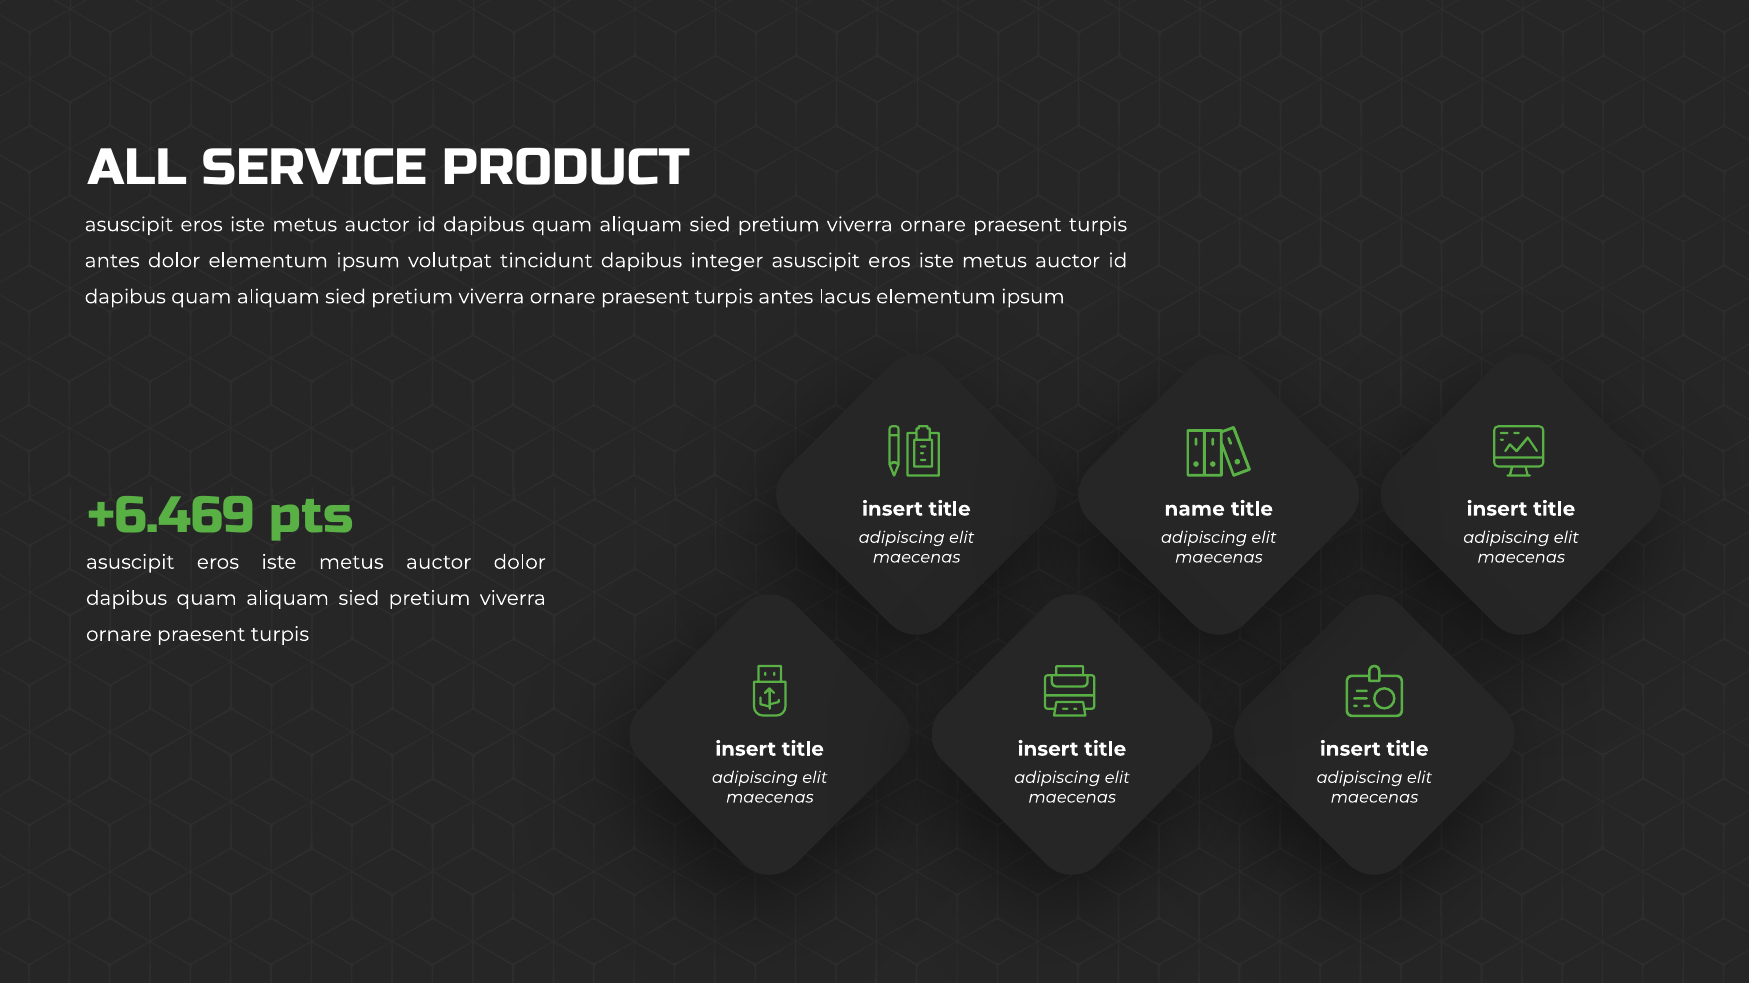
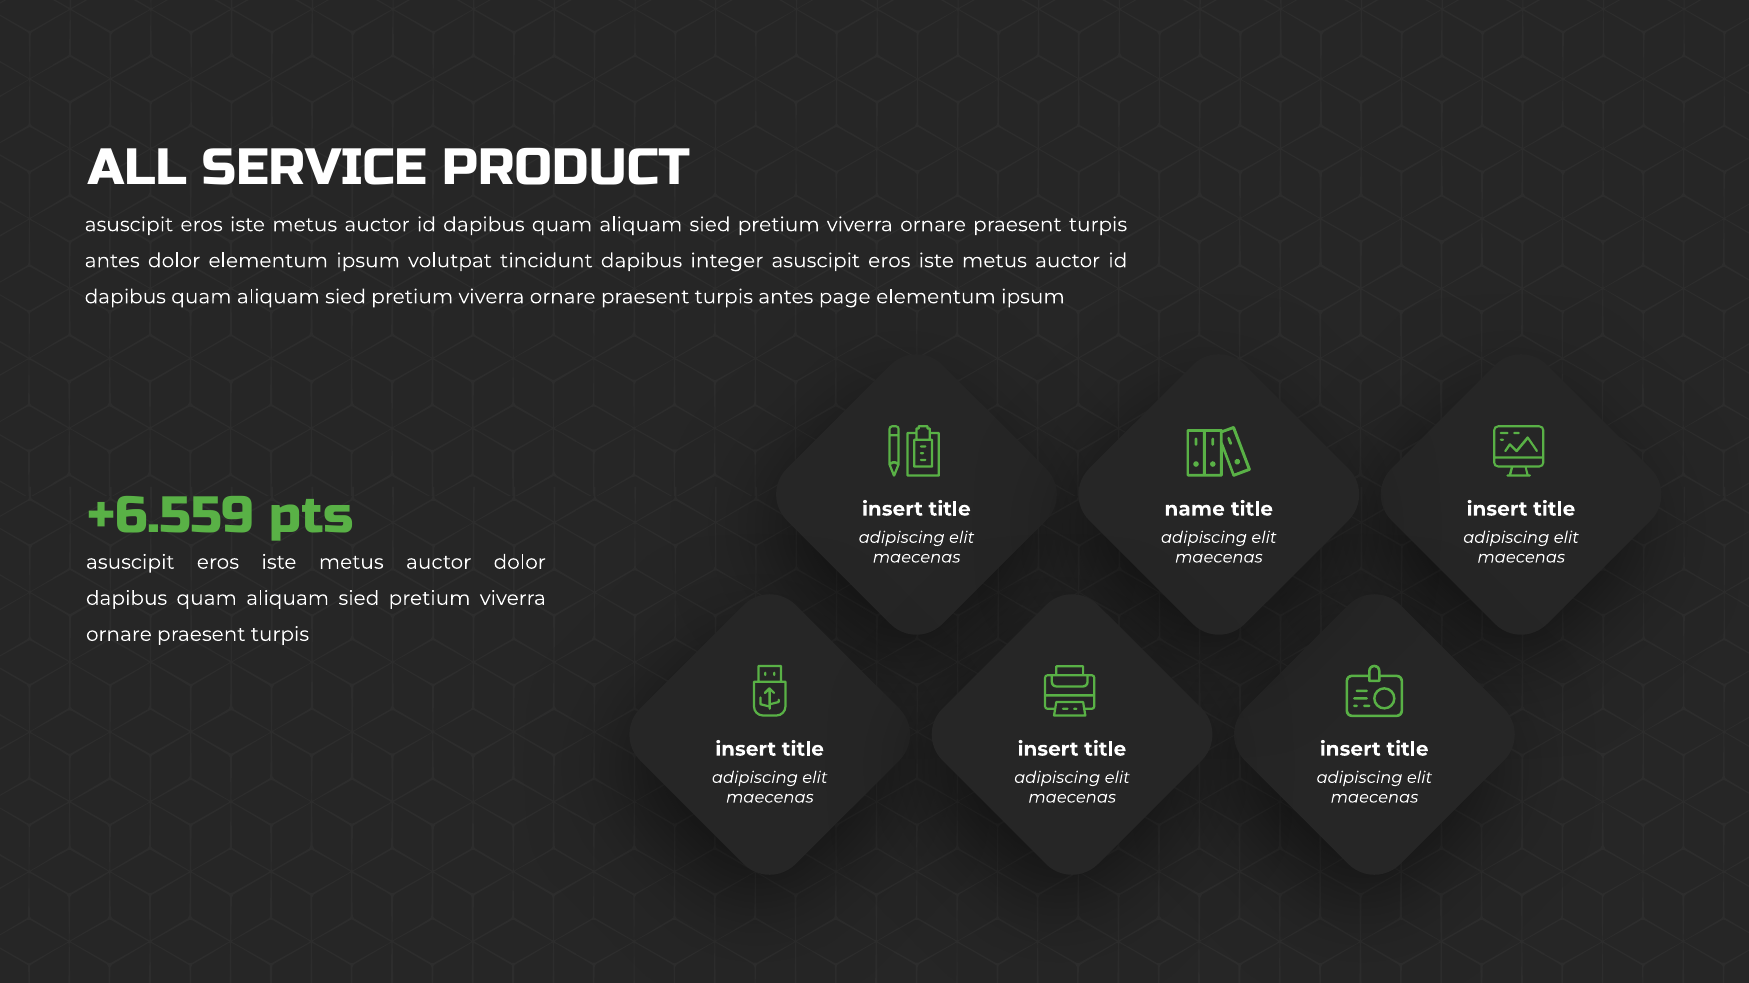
lacus: lacus -> page (845, 297)
+6.469: +6.469 -> +6.559 (171, 516)
